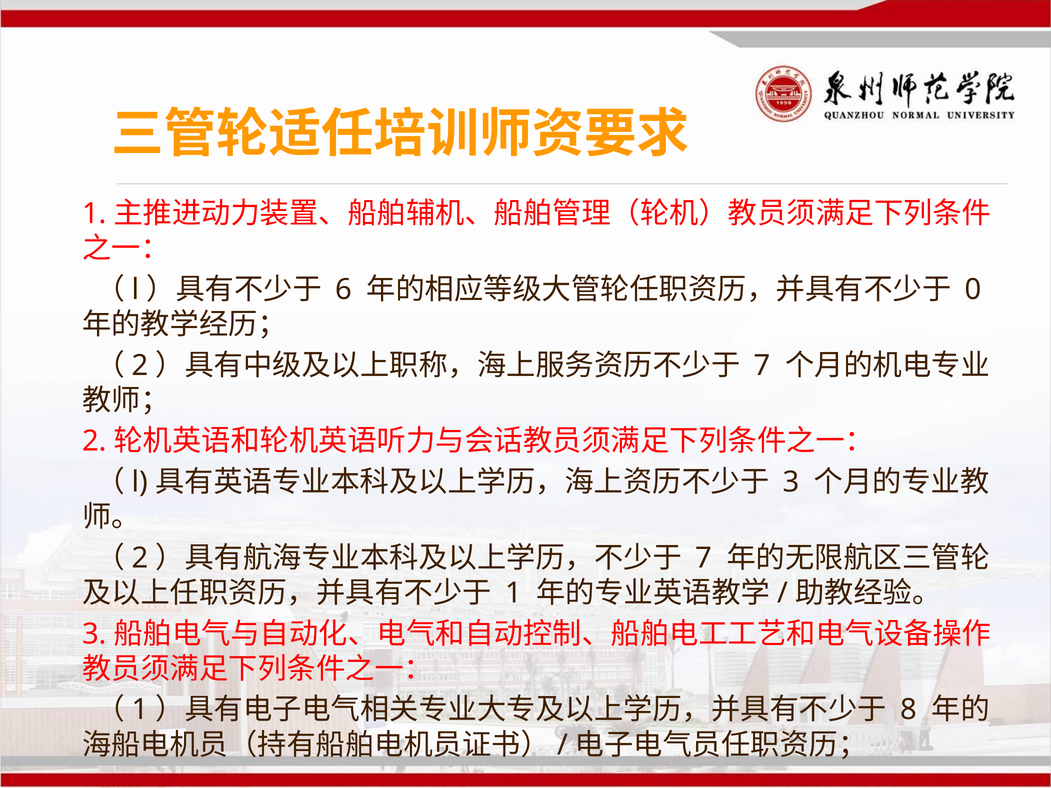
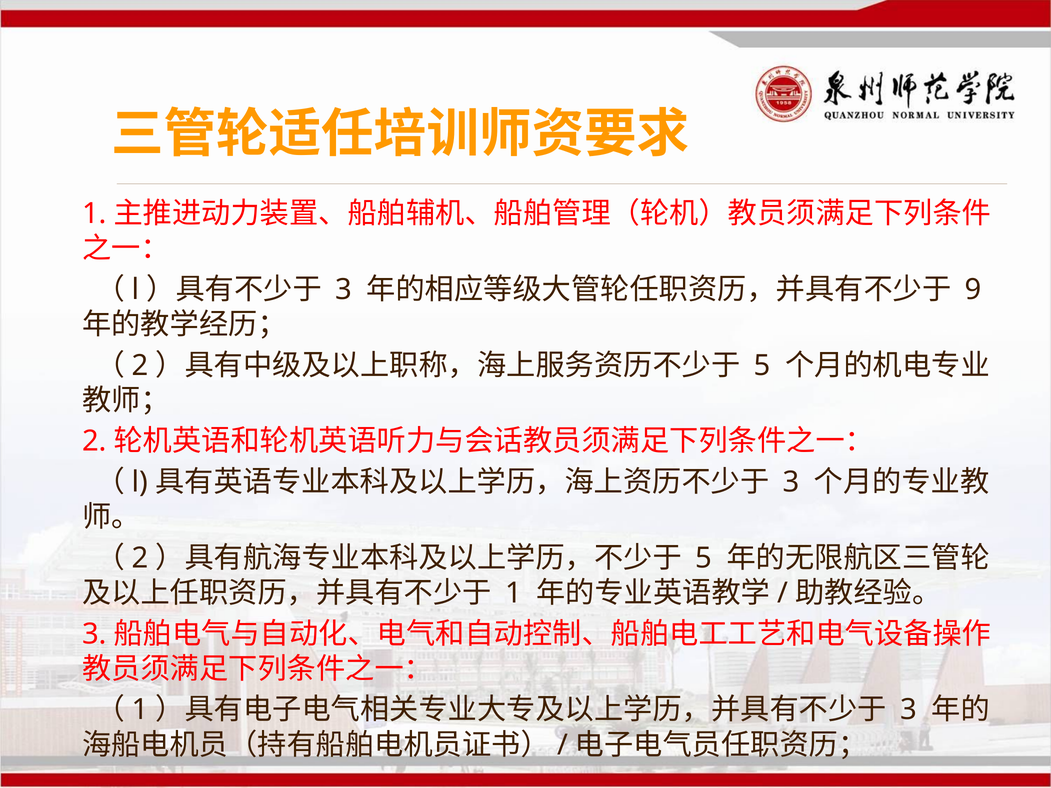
6: 6 -> 3 (344, 290)
0: 0 -> 9 (973, 290)
7: 7 -> 5 (762, 365)
7: 7 -> 5 (704, 558)
8: 8 -> 3 (909, 710)
